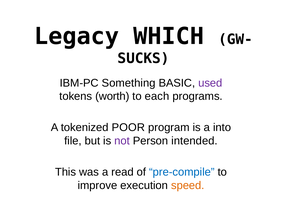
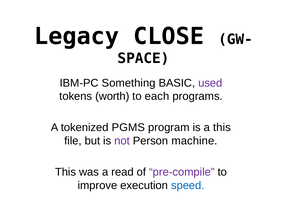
WHICH: WHICH -> CLOSE (169, 36)
SUCKS: SUCKS -> SPACE (143, 58)
POOR: POOR -> PGMS (128, 128)
a into: into -> this (222, 128)
intended: intended -> machine (194, 141)
pre-compile colour: blue -> purple (182, 172)
speed colour: orange -> blue (188, 186)
